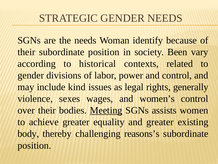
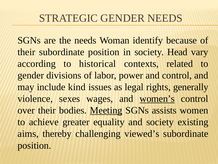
Been: Been -> Head (177, 52)
women’s underline: none -> present (157, 98)
and greater: greater -> society (160, 122)
body: body -> aims (28, 133)
reasons’s: reasons’s -> viewed’s (142, 133)
